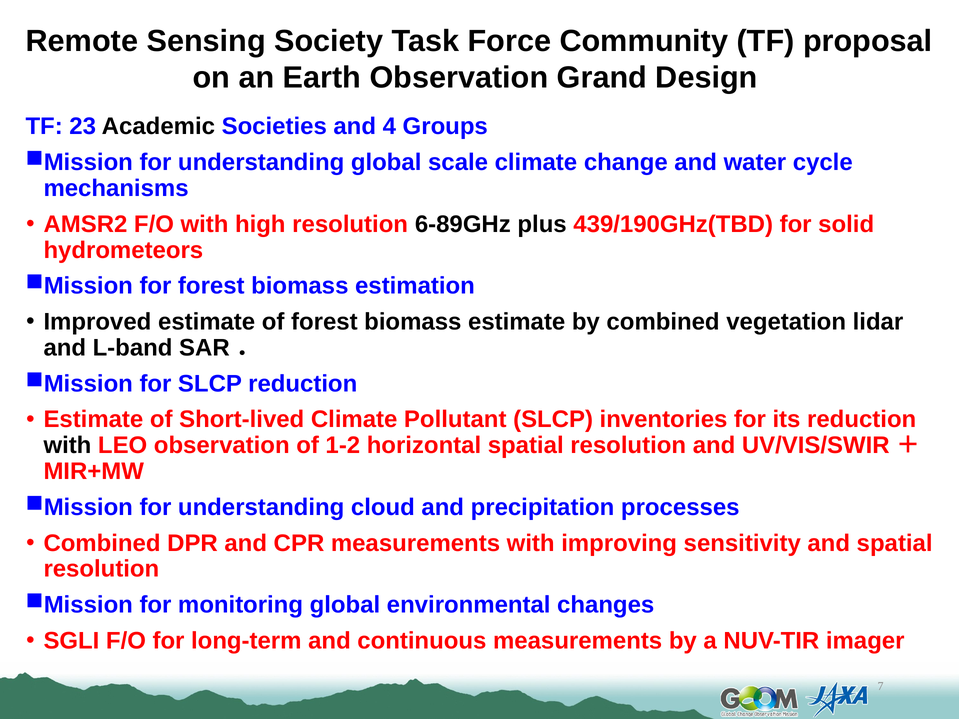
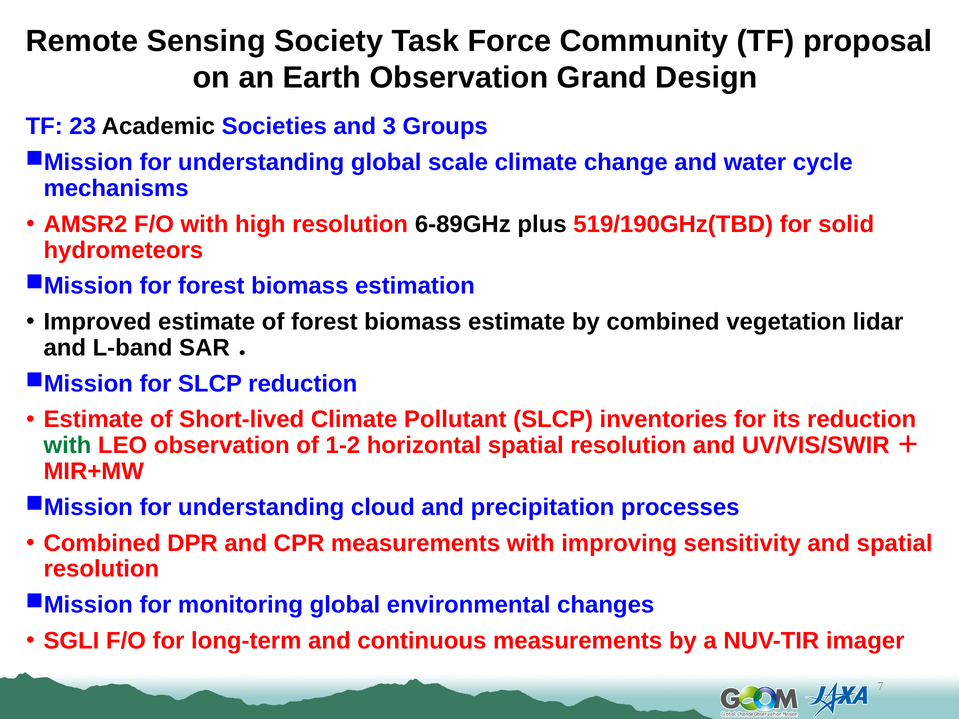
4: 4 -> 3 (389, 127)
439/190GHz(TBD: 439/190GHz(TBD -> 519/190GHz(TBD (673, 224)
with colour: black -> green (67, 446)
